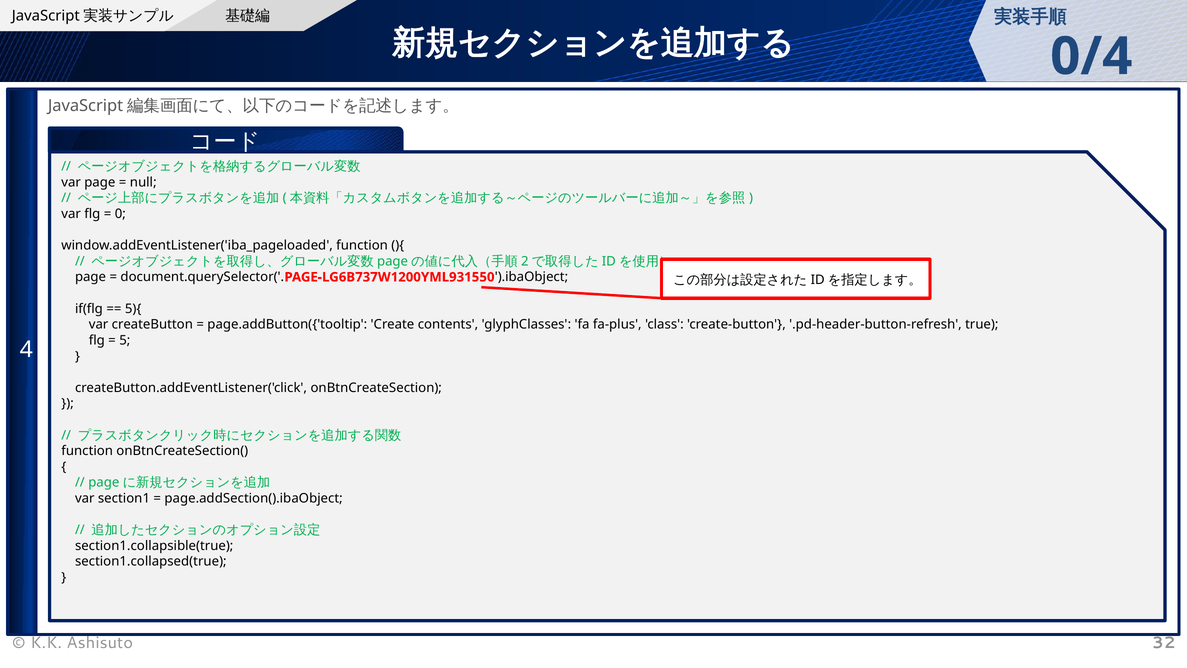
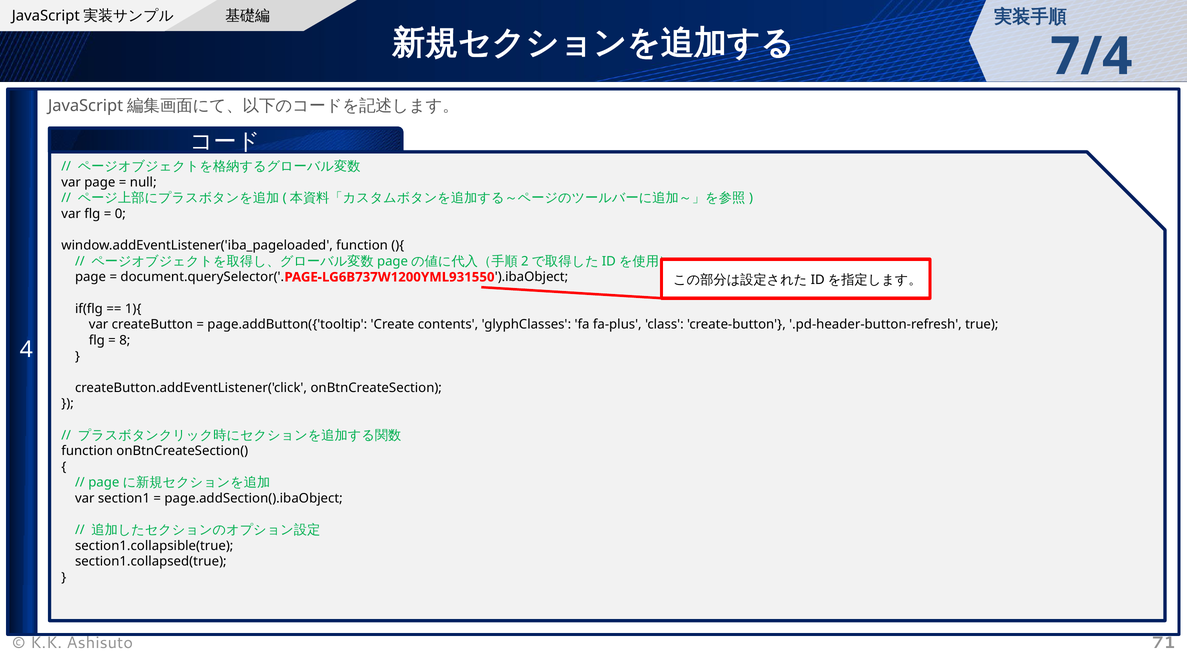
0/4: 0/4 -> 7/4 (1091, 57)
5){: 5){ -> 1){ (133, 309)
5: 5 -> 8 (125, 340)
32: 32 -> 71 (1164, 642)
